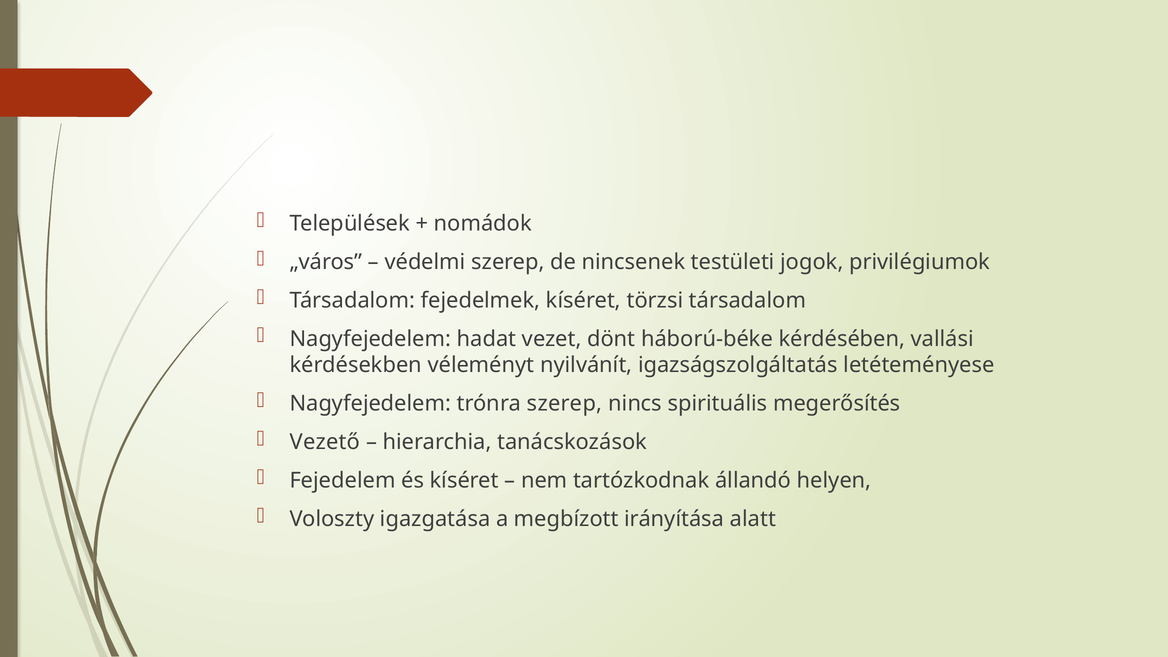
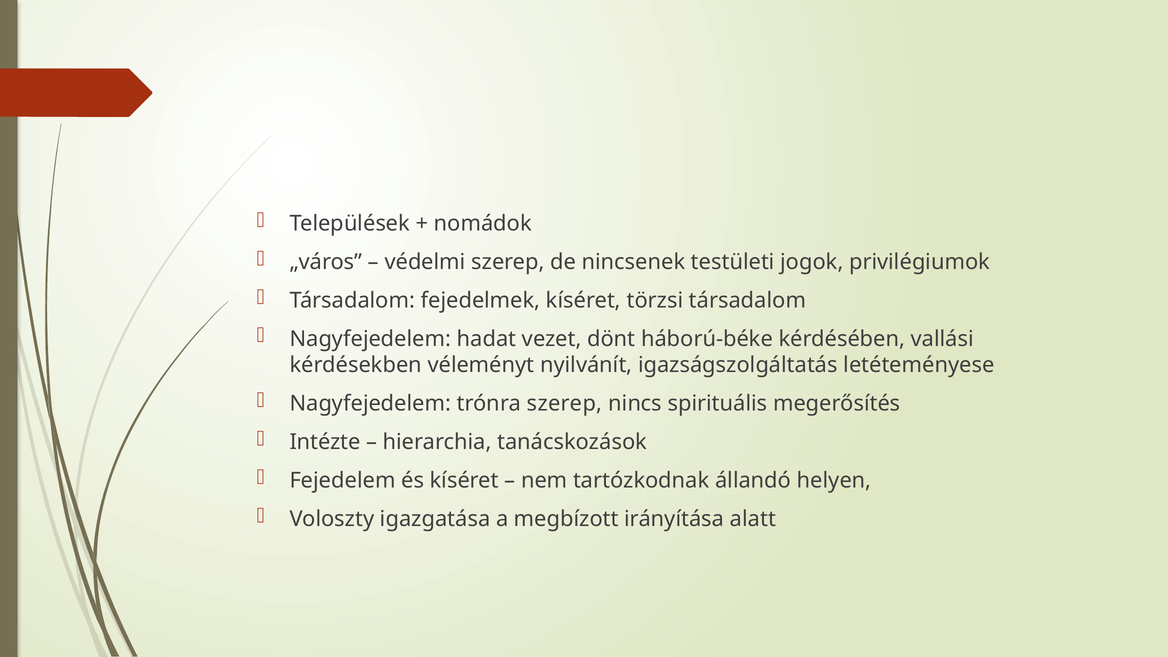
Vezető: Vezető -> Intézte (325, 442)
